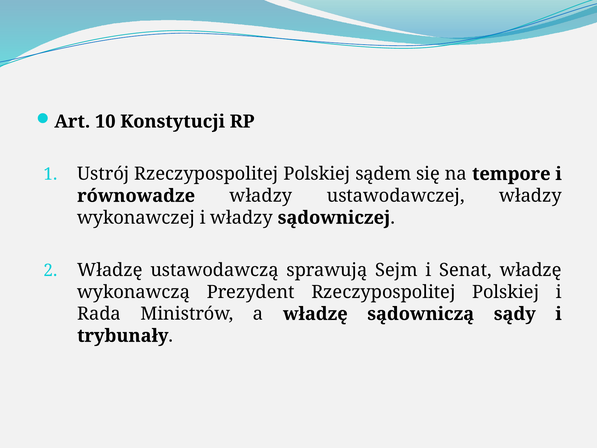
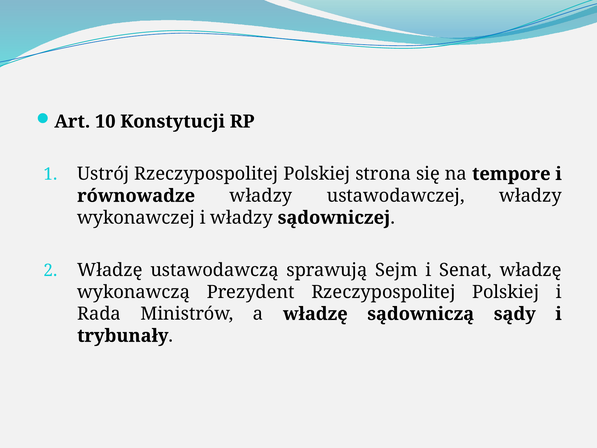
sądem: sądem -> strona (383, 174)
